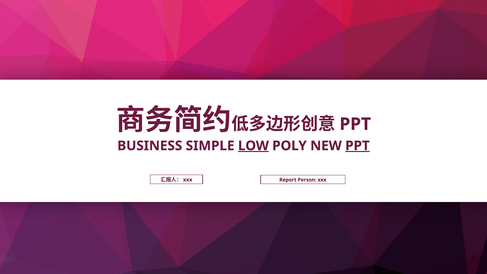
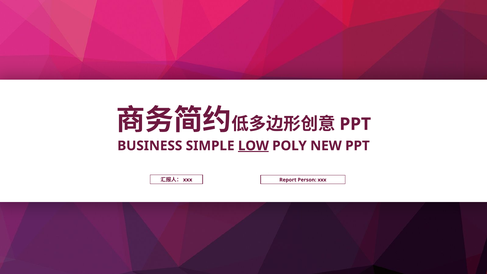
PPT underline: present -> none (357, 146)
